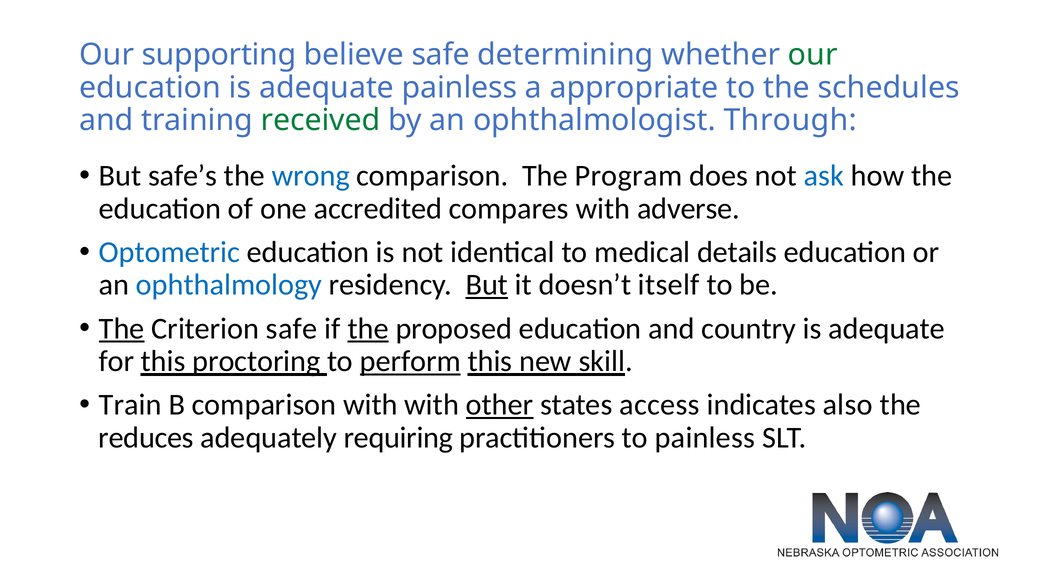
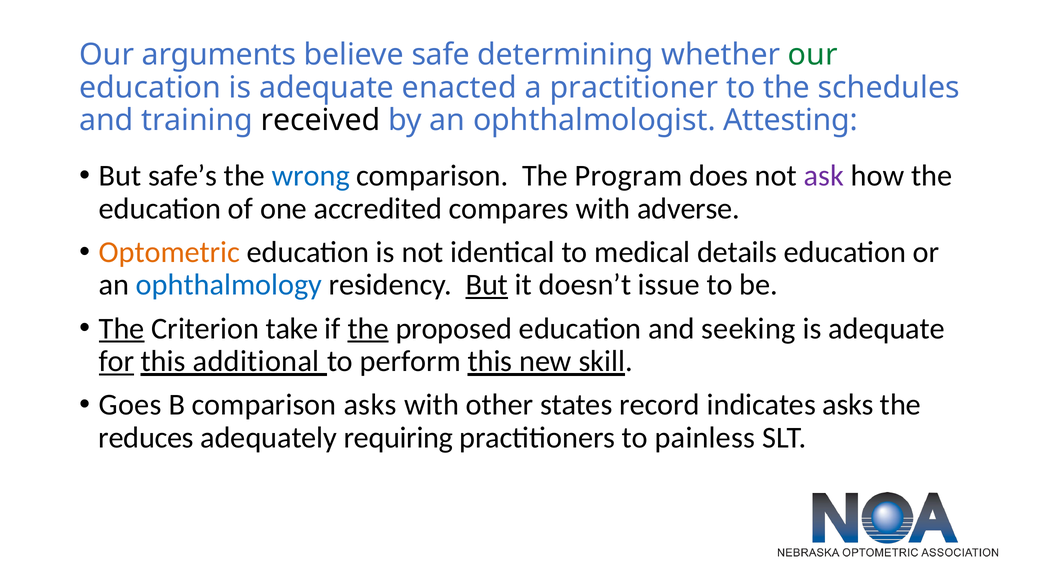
supporting: supporting -> arguments (219, 55)
adequate painless: painless -> enacted (459, 87)
appropriate: appropriate -> practitioner (634, 87)
received colour: green -> black (321, 120)
Through: Through -> Attesting (791, 120)
ask colour: blue -> purple (824, 176)
Optometric colour: blue -> orange (169, 252)
itself: itself -> issue (669, 285)
Criterion safe: safe -> take (292, 329)
country: country -> seeking (748, 329)
for underline: none -> present (116, 361)
proctoring: proctoring -> additional (256, 361)
perform underline: present -> none (410, 361)
Train: Train -> Goes (130, 405)
comparison with: with -> asks (370, 405)
other underline: present -> none (500, 405)
access: access -> record (660, 405)
indicates also: also -> asks (848, 405)
